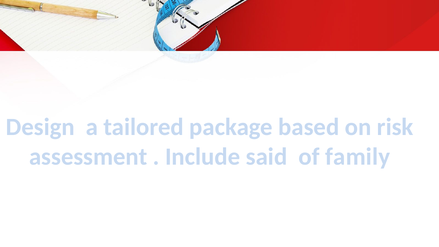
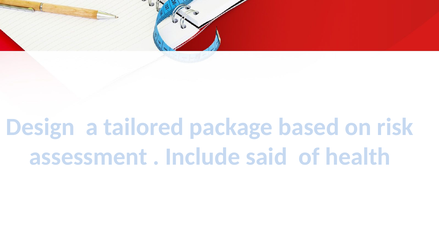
family: family -> health (358, 157)
